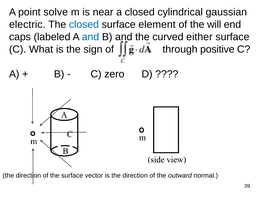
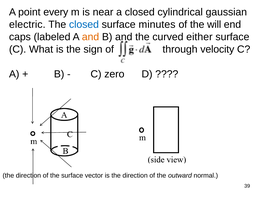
solve: solve -> every (56, 12)
element: element -> minutes (157, 25)
and colour: blue -> orange (91, 37)
positive: positive -> velocity (217, 49)
